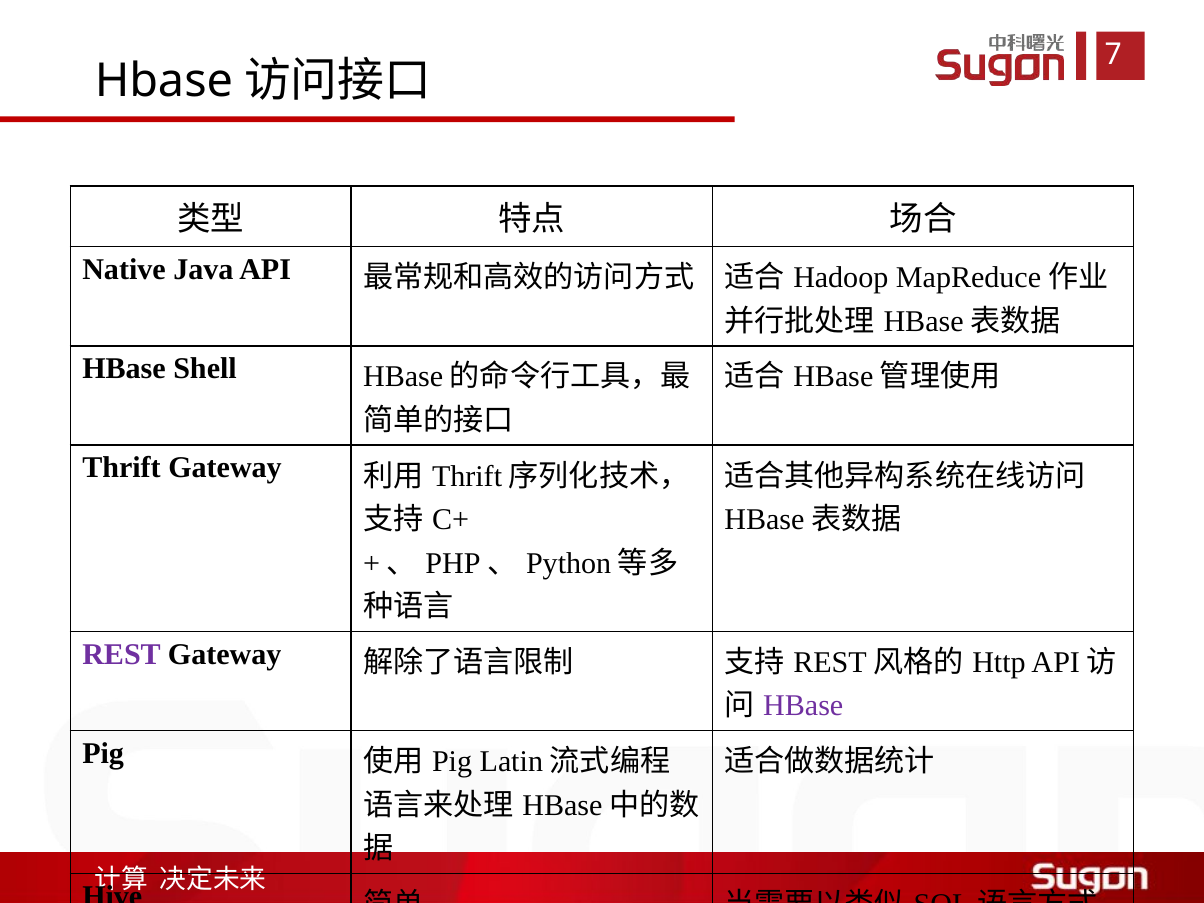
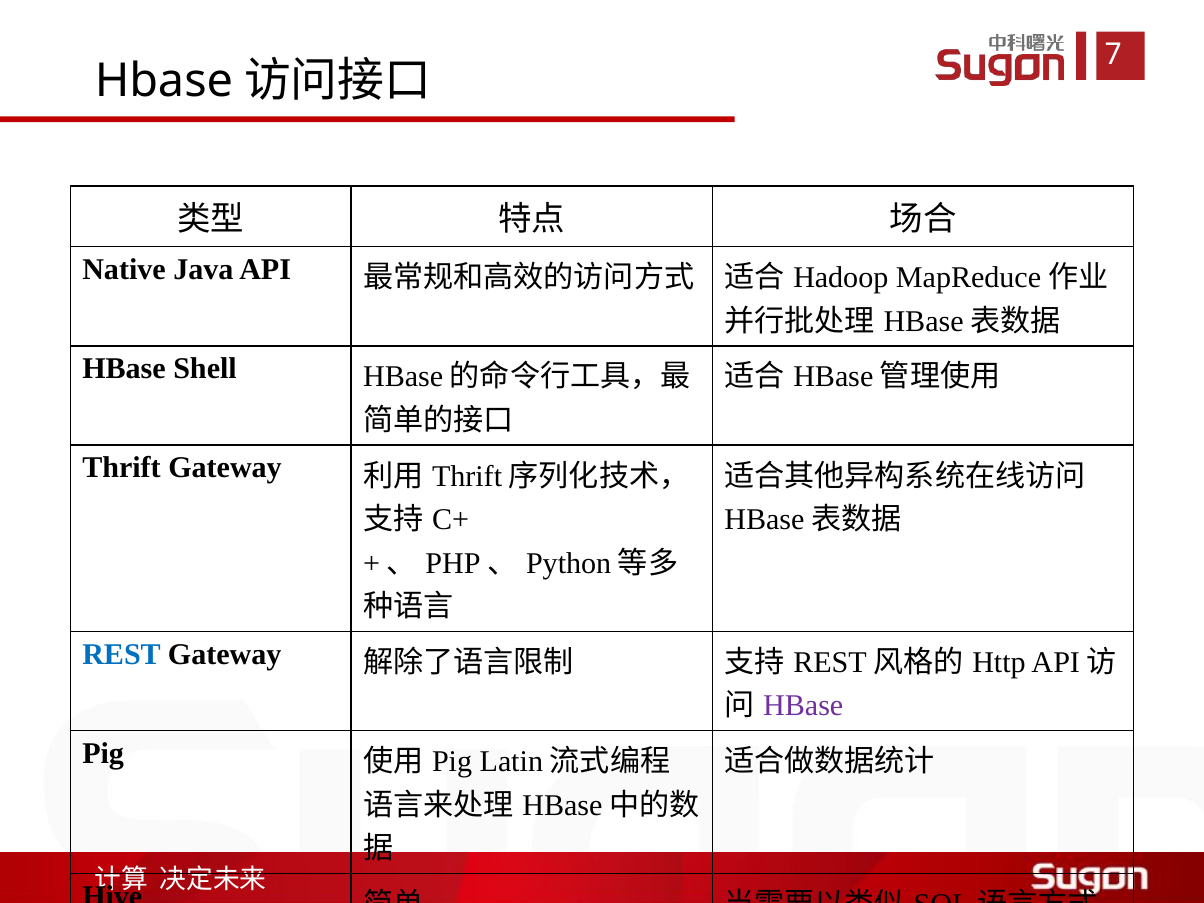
REST colour: purple -> blue (122, 654)
